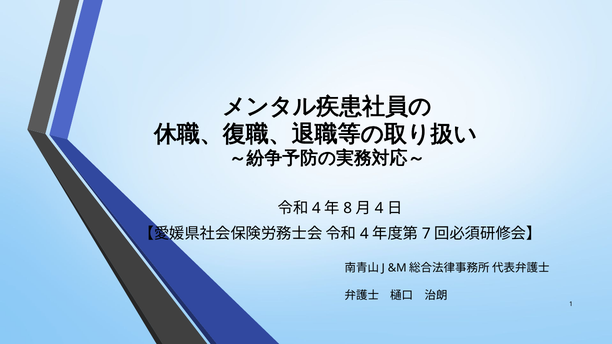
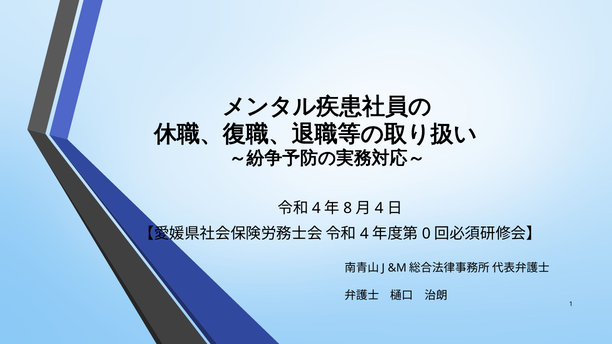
7: 7 -> 0 (426, 234)
